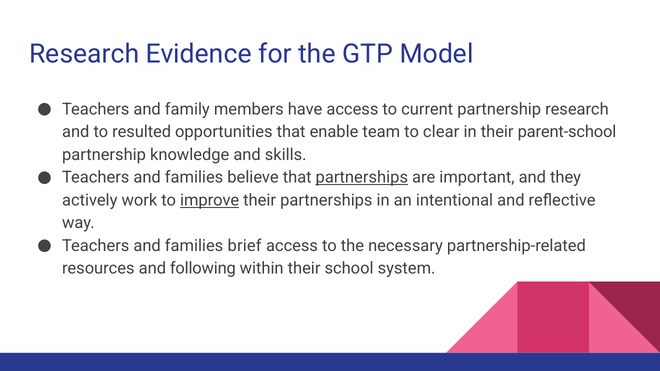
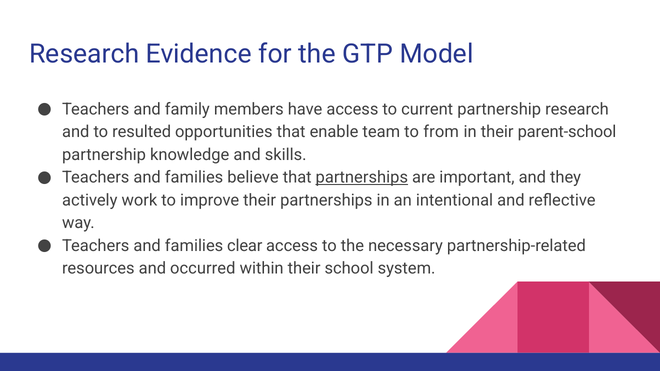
clear: clear -> from (441, 132)
improve underline: present -> none (210, 200)
brief: brief -> clear (245, 246)
following: following -> occurred (203, 269)
